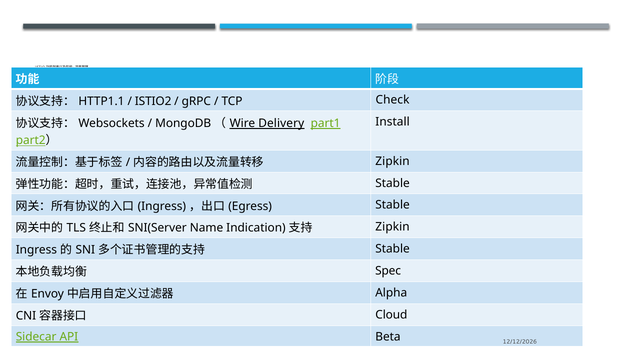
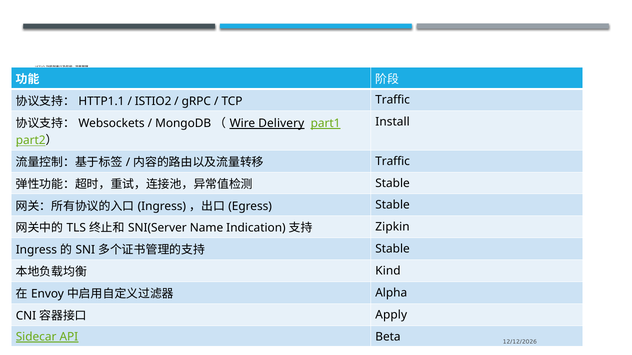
TCP Check: Check -> Traffic (393, 100)
Zipkin: Zipkin -> Traffic (393, 161)
Spec: Spec -> Kind (388, 271)
Cloud: Cloud -> Apply (391, 315)
